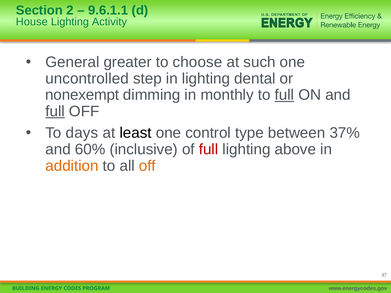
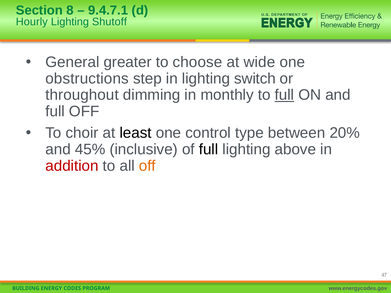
2: 2 -> 8 (70, 10)
9.6.1.1: 9.6.1.1 -> 9.4.7.1 (108, 10)
House: House -> Hourly (32, 22)
Activity: Activity -> Shutoff (109, 22)
such: such -> wide (259, 62)
uncontrolled: uncontrolled -> obstructions (87, 79)
dental: dental -> switch (255, 79)
nonexempt: nonexempt -> throughout (82, 95)
full underline: present -> none (55, 111)
days: days -> choir (82, 133)
37%: 37% -> 20% (345, 133)
60%: 60% -> 45% (90, 149)
full colour: red -> black (209, 149)
addition colour: orange -> red (72, 166)
